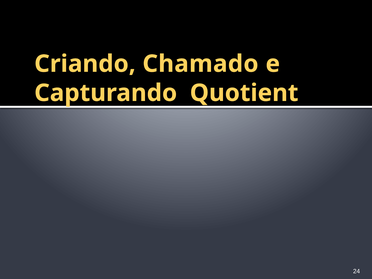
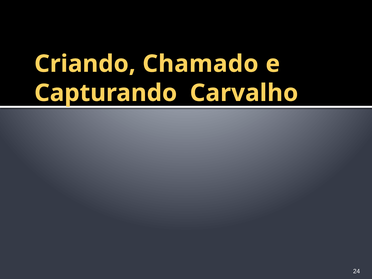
Quotient: Quotient -> Carvalho (244, 93)
